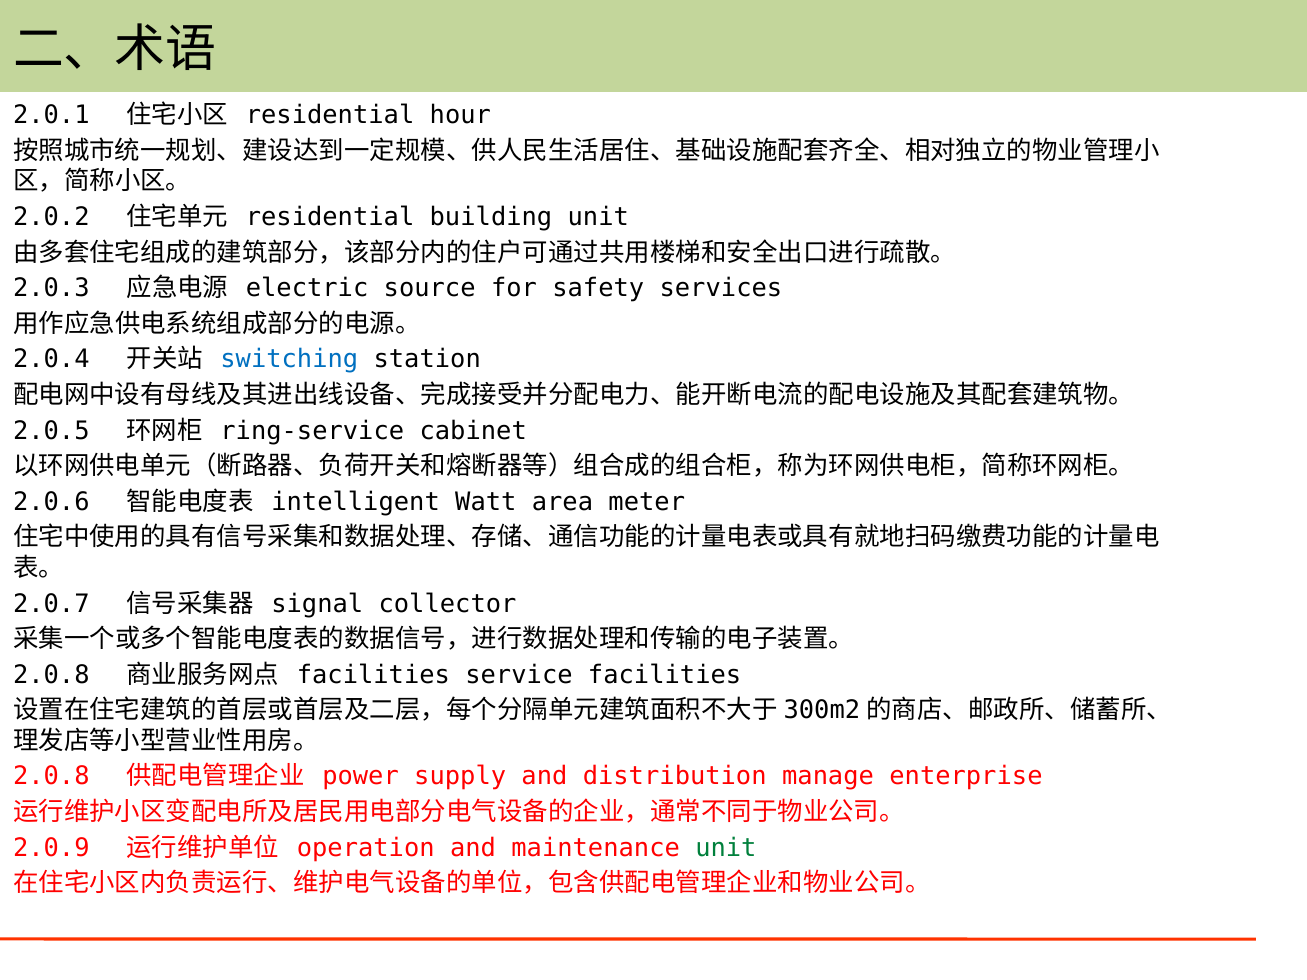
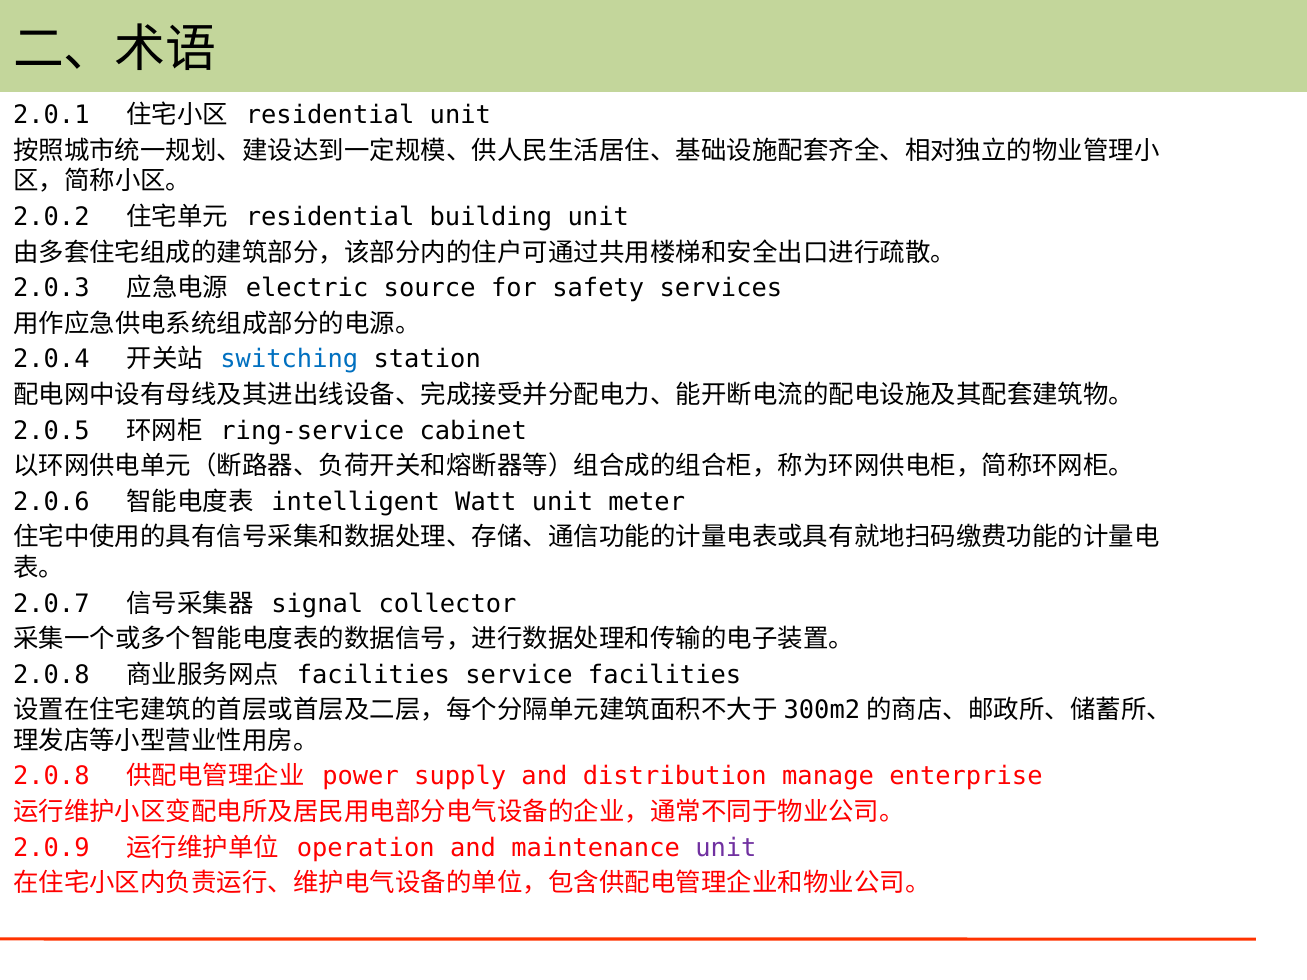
residential hour: hour -> unit (460, 115)
Watt area: area -> unit (562, 502)
unit colour: green -> purple (726, 848)
